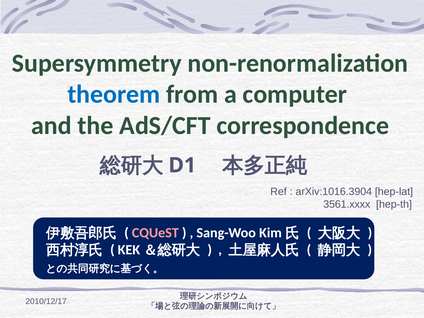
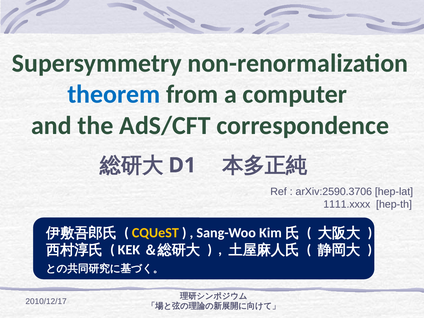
arXiv:1016.3904: arXiv:1016.3904 -> arXiv:2590.3706 (334, 192)
3561.xxxx: 3561.xxxx -> 1111.xxxx (347, 204)
CQUeST colour: pink -> yellow (155, 233)
